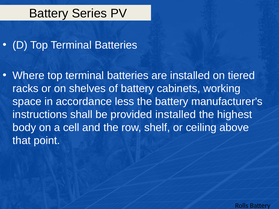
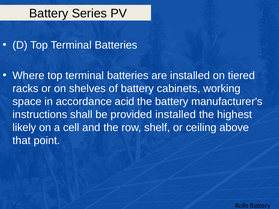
less: less -> acid (125, 102)
body: body -> likely (24, 128)
